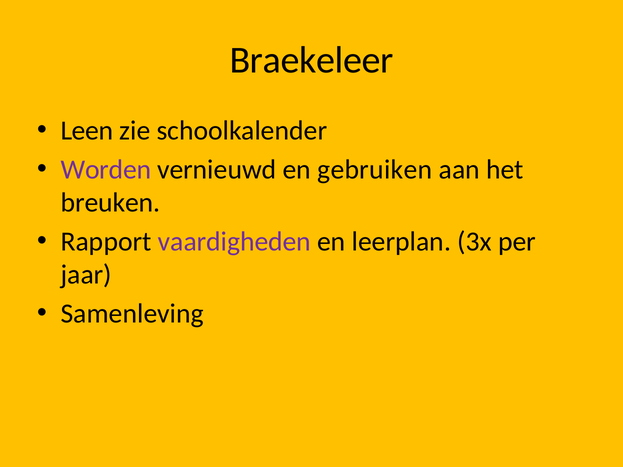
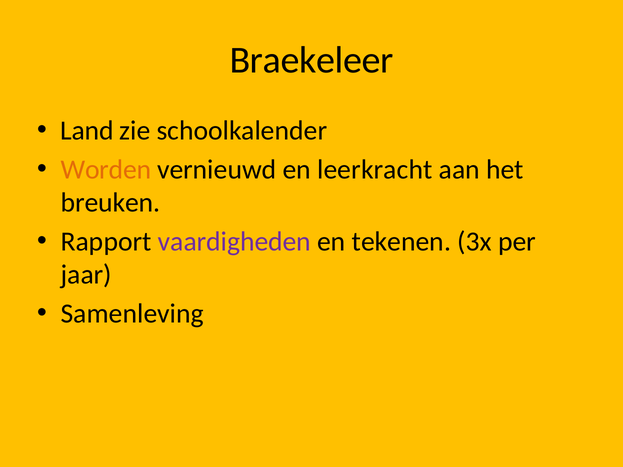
Leen: Leen -> Land (87, 131)
Worden colour: purple -> orange (106, 170)
gebruiken: gebruiken -> leerkracht (375, 170)
leerplan: leerplan -> tekenen (401, 242)
